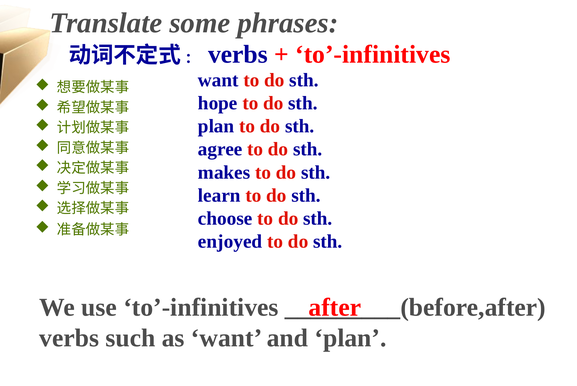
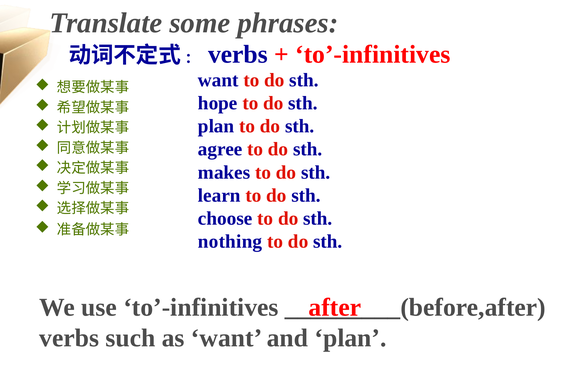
enjoyed: enjoyed -> nothing (230, 242)
